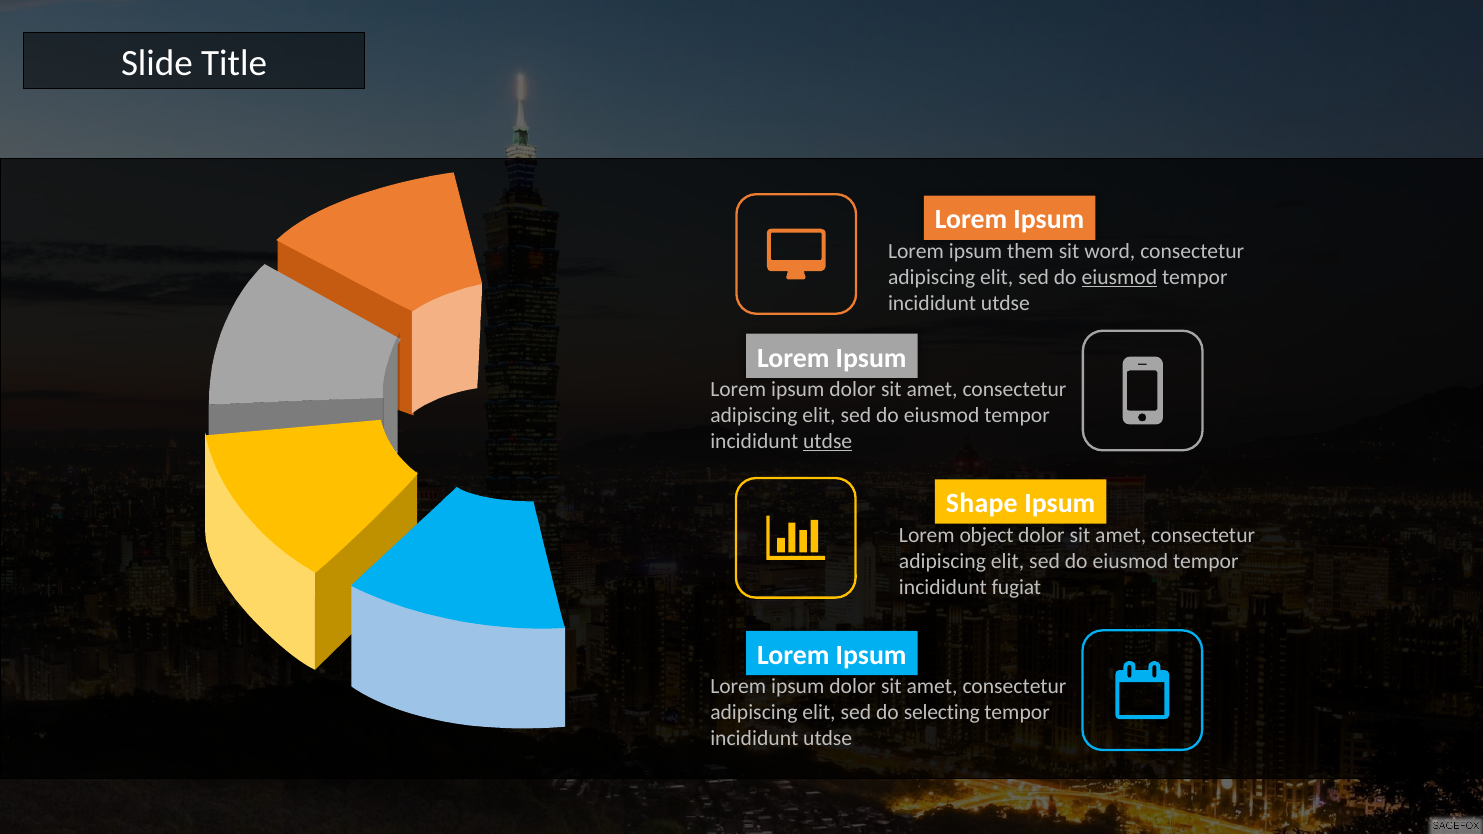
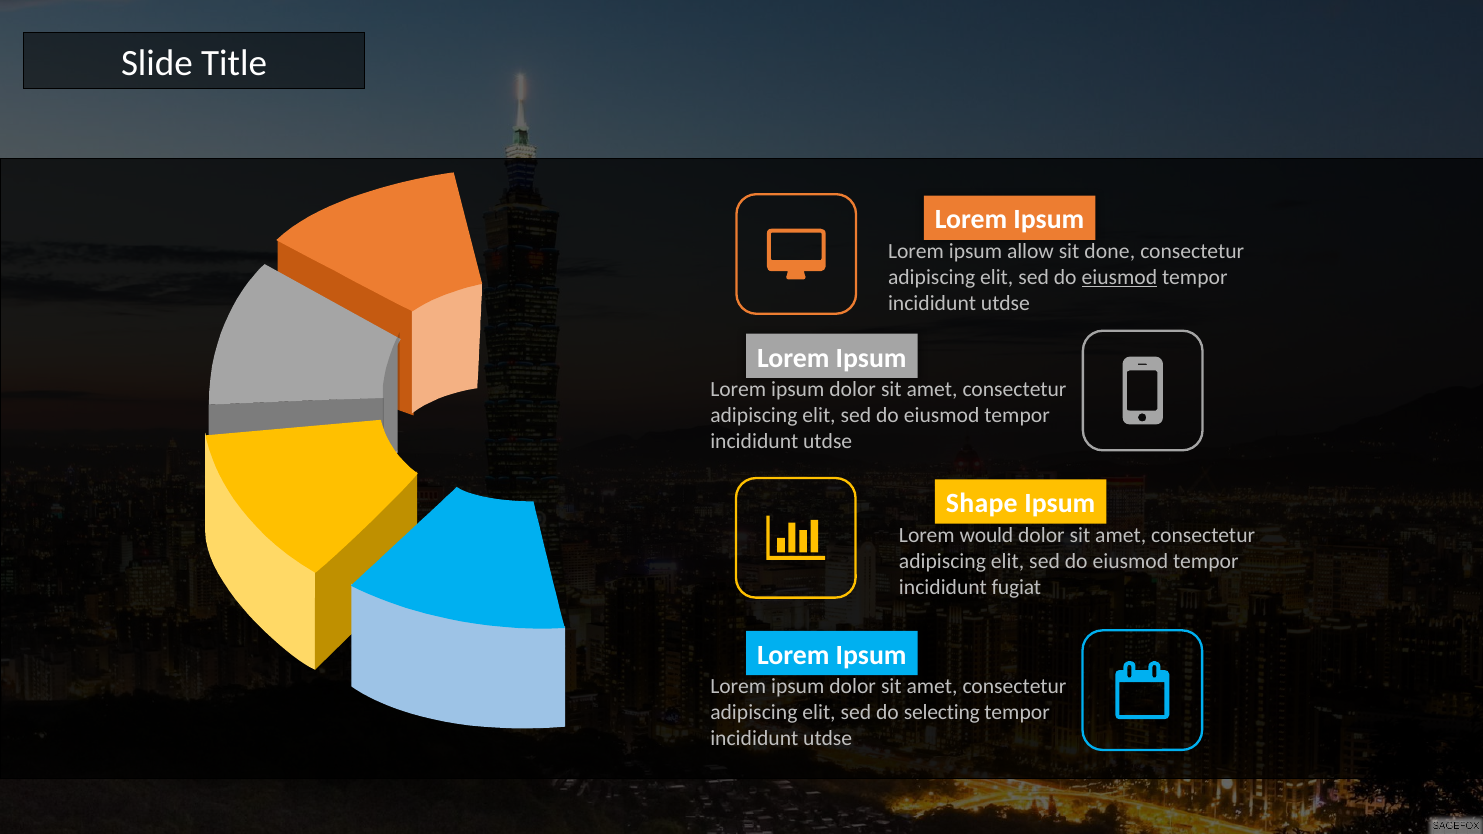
them: them -> allow (1030, 252)
word: word -> done (1110, 252)
utdse underline: present -> none (828, 442)
object: object -> would (987, 535)
